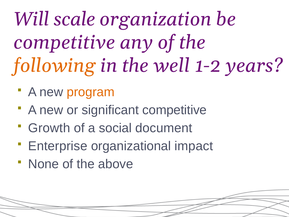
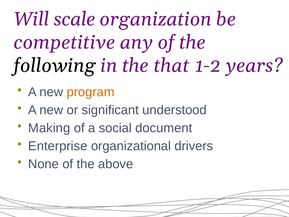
following colour: orange -> black (55, 65)
well: well -> that (172, 65)
significant competitive: competitive -> understood (175, 110)
Growth: Growth -> Making (49, 128)
impact: impact -> drivers (194, 146)
